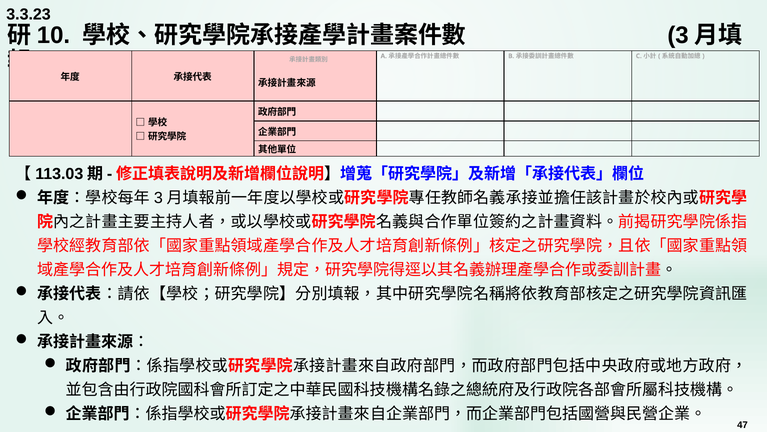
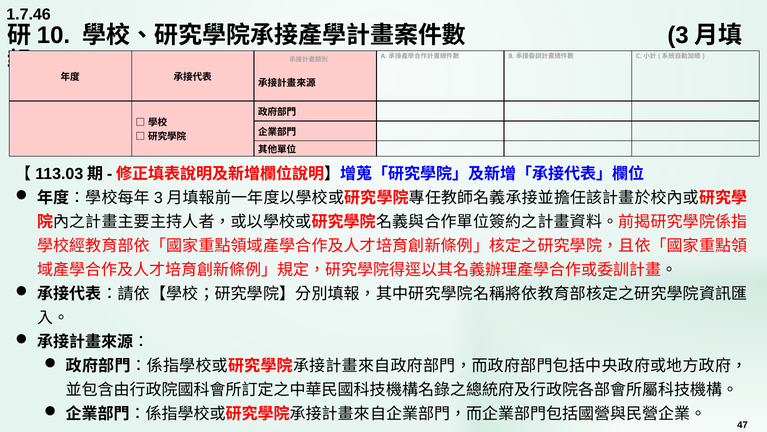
3.3.23: 3.3.23 -> 1.7.46 (29, 14)
